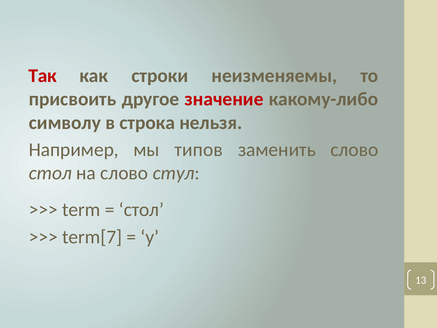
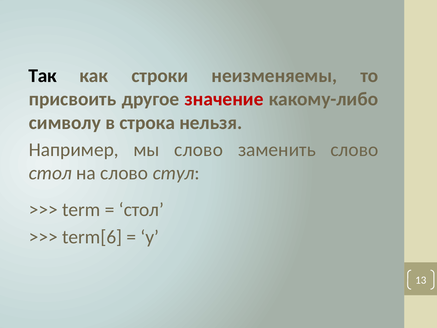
Так colour: red -> black (43, 76)
мы типов: типов -> слово (199, 150)
term[7: term[7 -> term[6 (92, 237)
